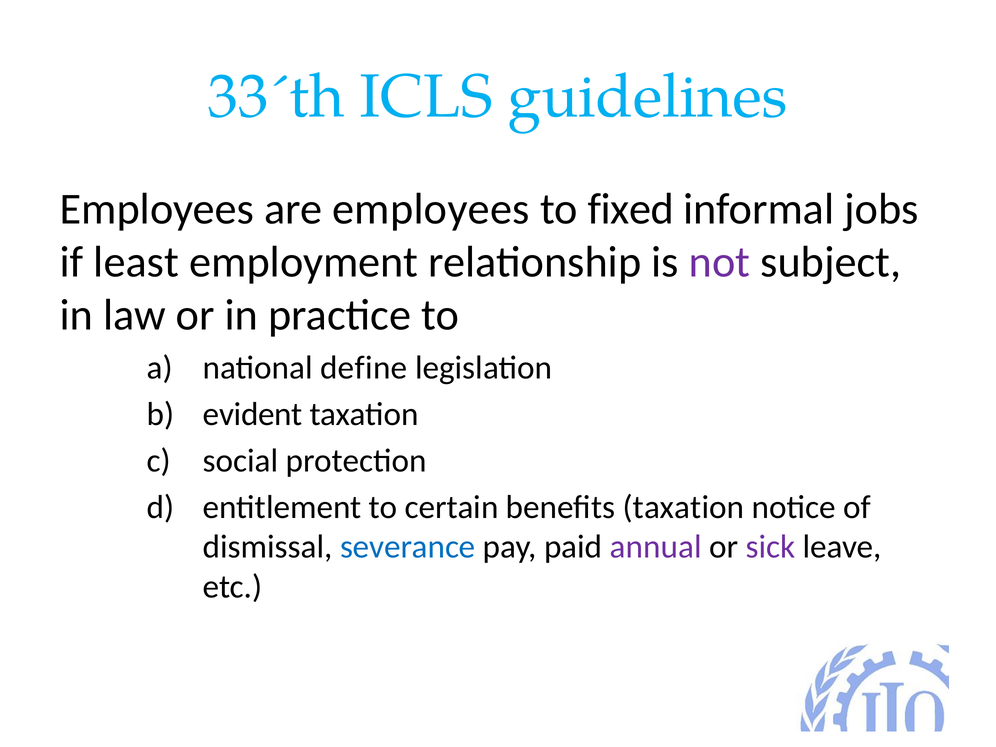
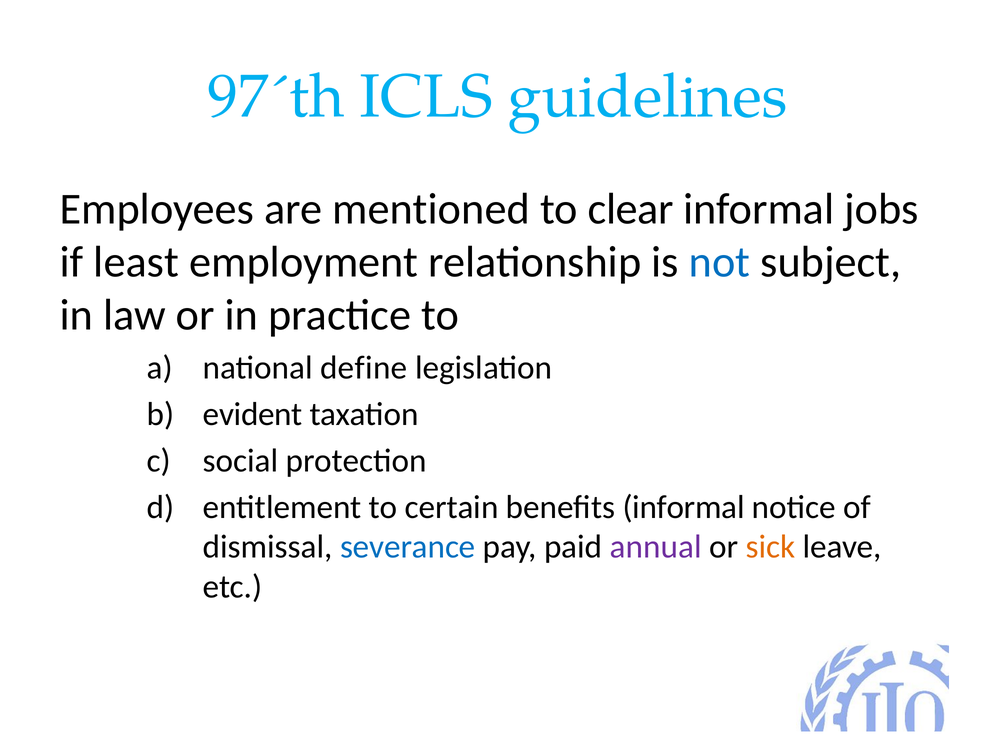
33´th: 33´th -> 97´th (276, 96)
are employees: employees -> mentioned (431, 209)
fixed: fixed -> clear (631, 209)
not colour: purple -> blue (719, 262)
benefits taxation: taxation -> informal (684, 507)
sick colour: purple -> orange (770, 547)
